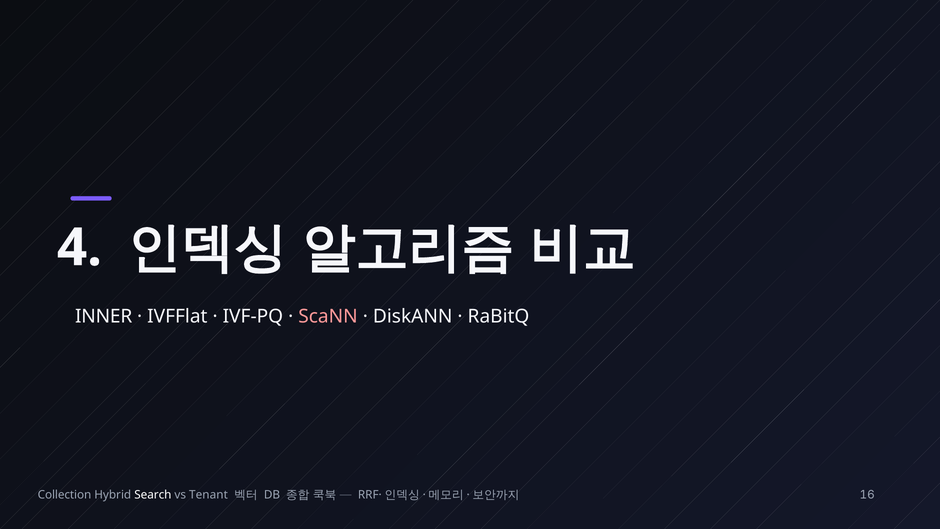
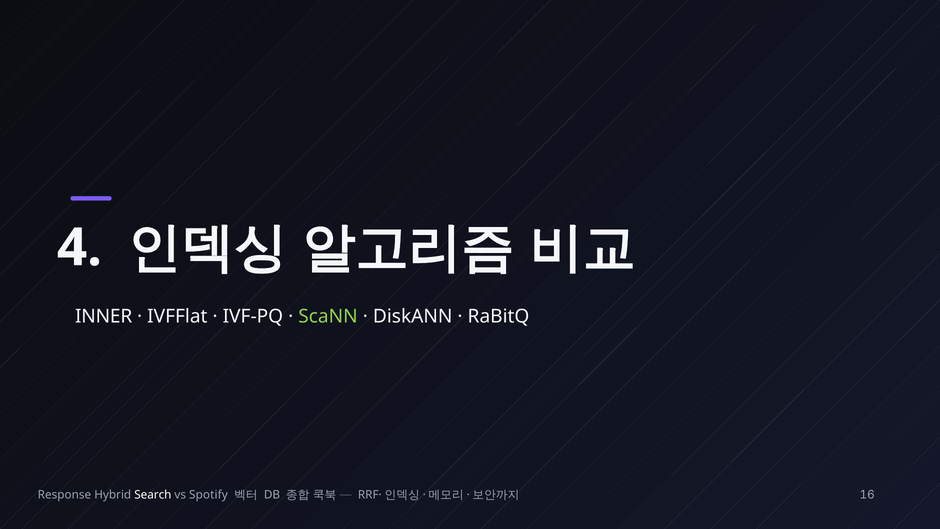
ScaNN colour: pink -> light green (328, 316)
Collection: Collection -> Response (64, 495)
Tenant: Tenant -> Spotify (208, 495)
